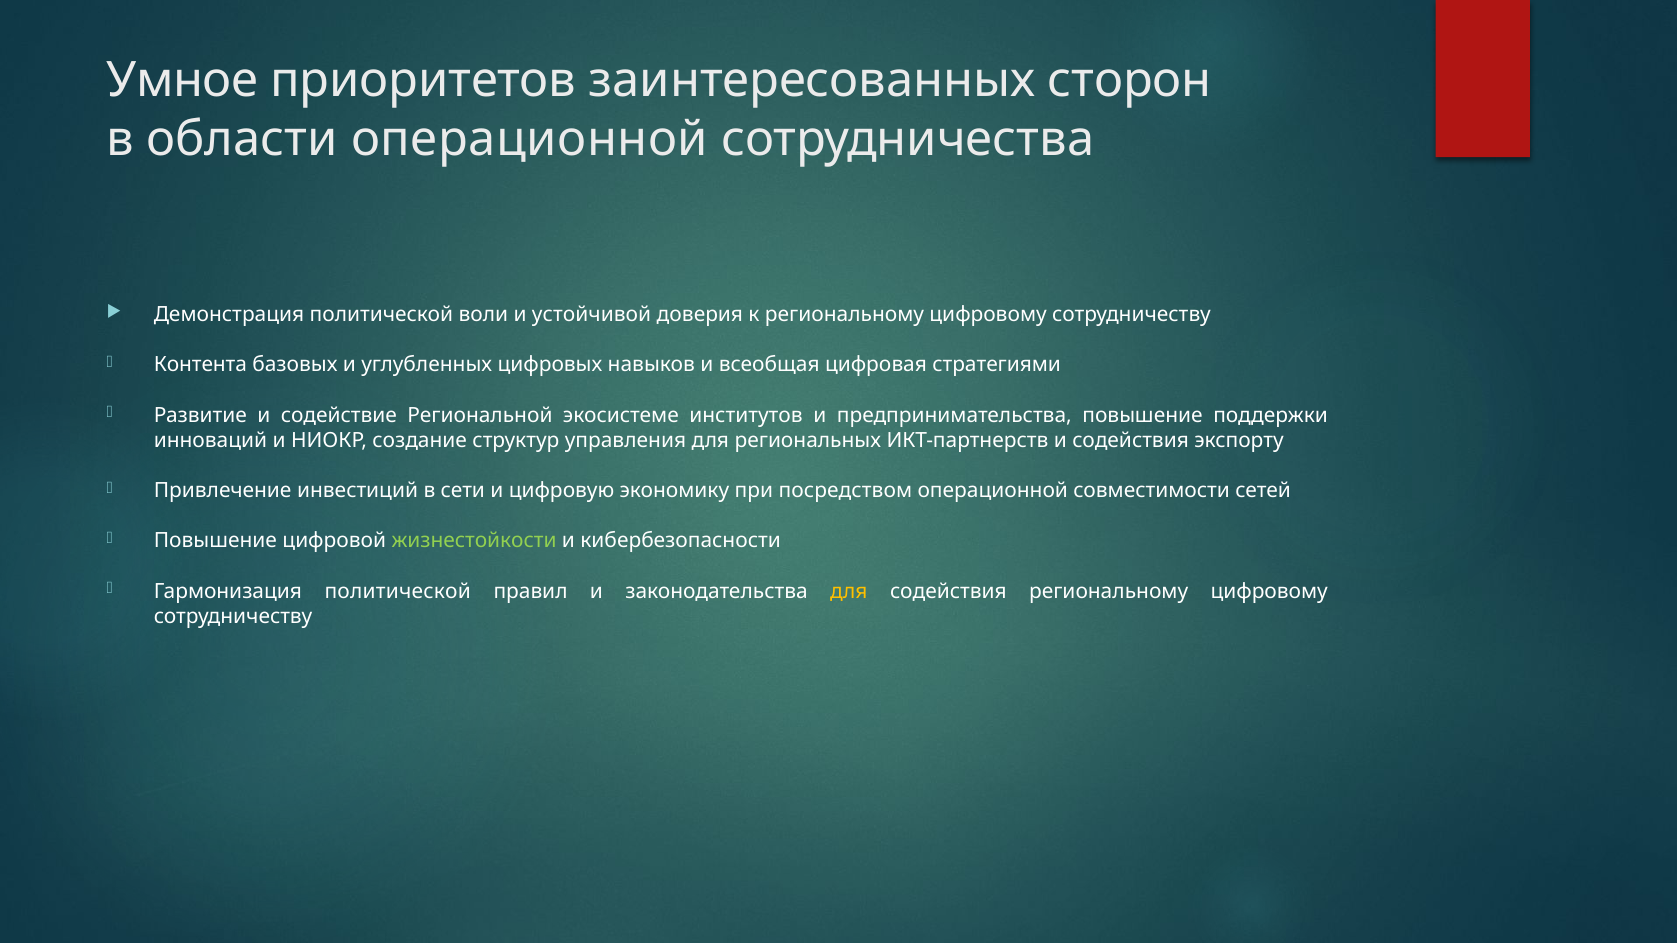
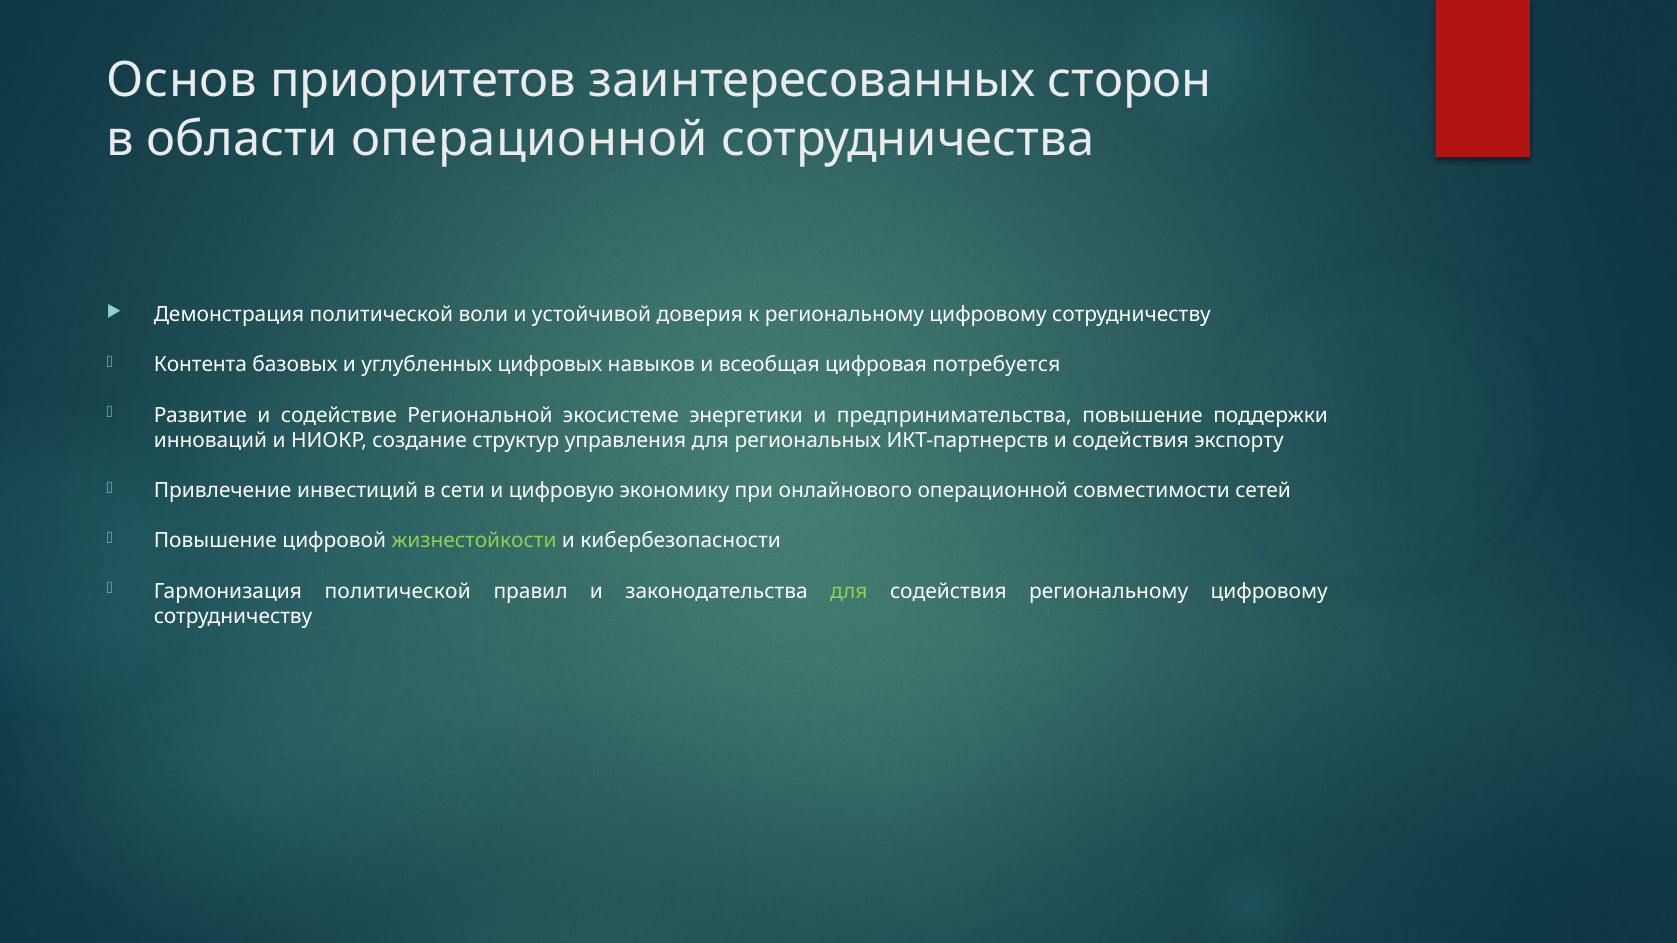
Умное: Умное -> Основ (182, 80)
стратегиями: стратегиями -> потребуется (996, 365)
институтов: институтов -> энергетики (746, 415)
посредством: посредством -> онлайнового (845, 491)
для colour: yellow -> light green (849, 591)
